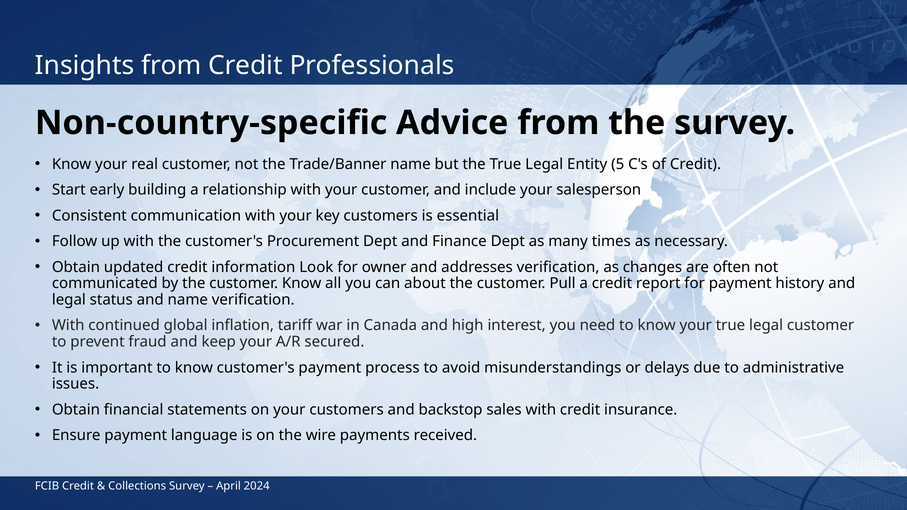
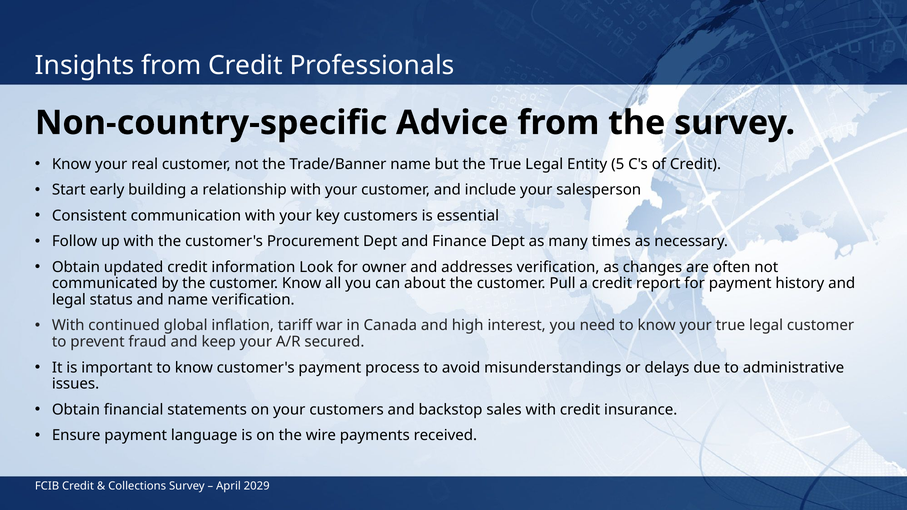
2024: 2024 -> 2029 (257, 486)
